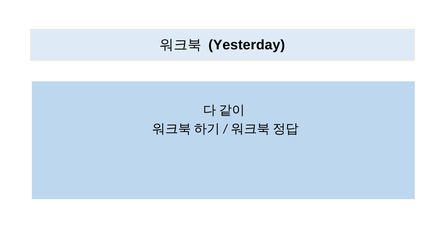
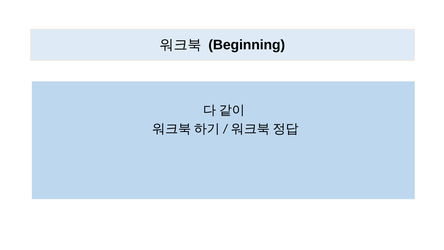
Yesterday: Yesterday -> Beginning (247, 45)
